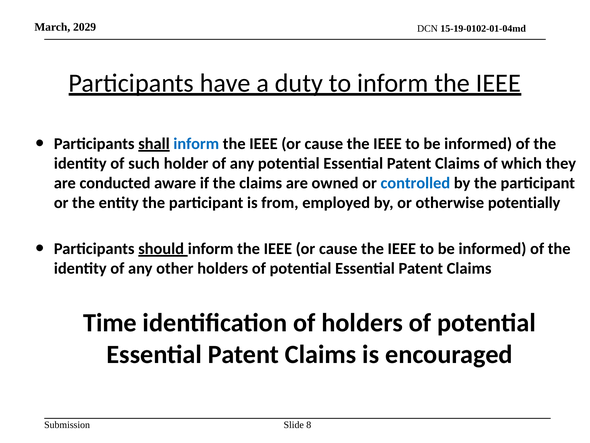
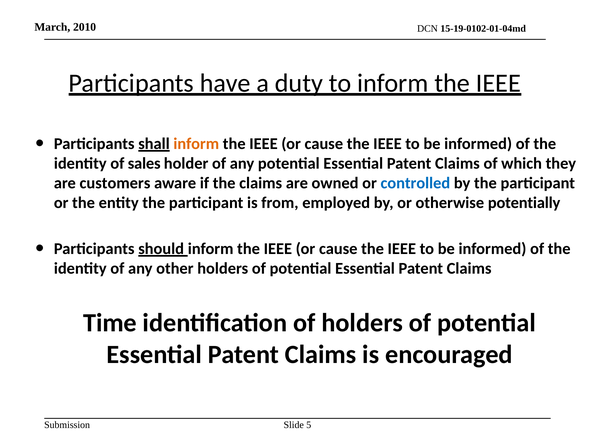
2029: 2029 -> 2010 (85, 27)
inform colour: blue -> orange (196, 144)
such: such -> sales (144, 163)
conducted: conducted -> customers (115, 183)
8: 8 -> 5 (309, 424)
